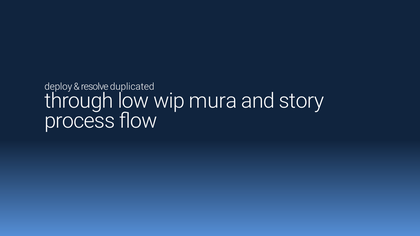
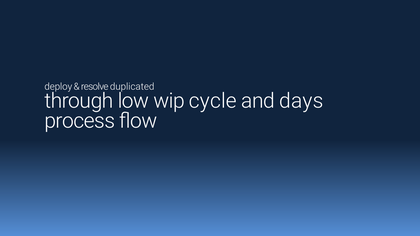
mura: mura -> cycle (213, 101)
story: story -> days (301, 101)
